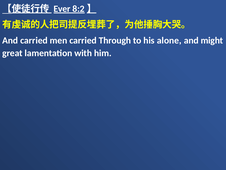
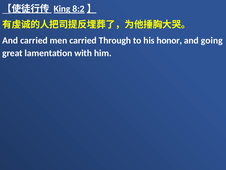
Ever: Ever -> King (62, 9)
alone: alone -> honor (169, 40)
might: might -> going (212, 40)
